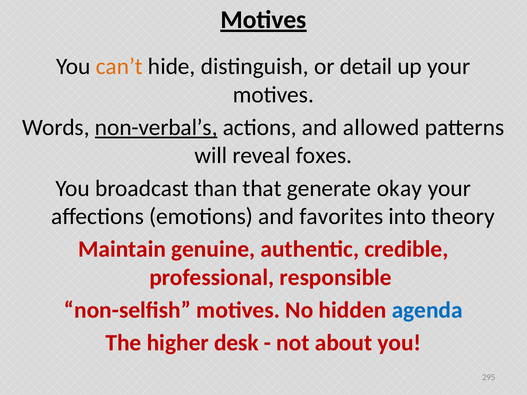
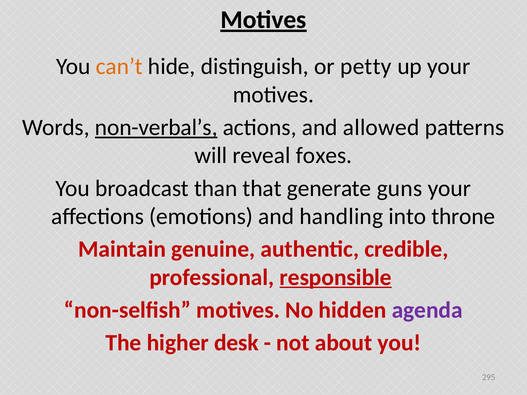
detail: detail -> petty (366, 67)
okay: okay -> guns (399, 188)
favorites: favorites -> handling (341, 217)
theory: theory -> throne (463, 217)
responsible underline: none -> present (336, 277)
agenda colour: blue -> purple (427, 310)
